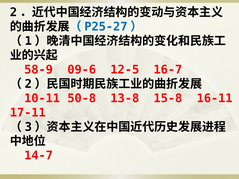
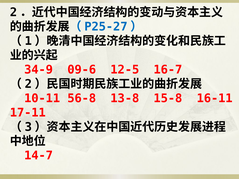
58-9: 58-9 -> 34-9 (39, 70)
50-8: 50-8 -> 56-8 (82, 98)
